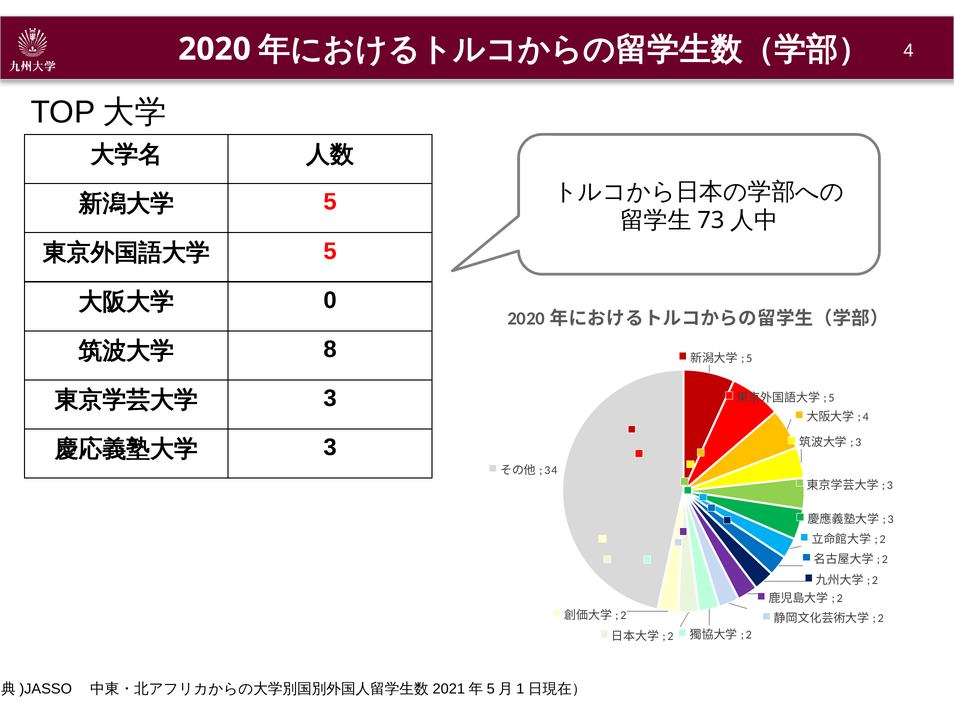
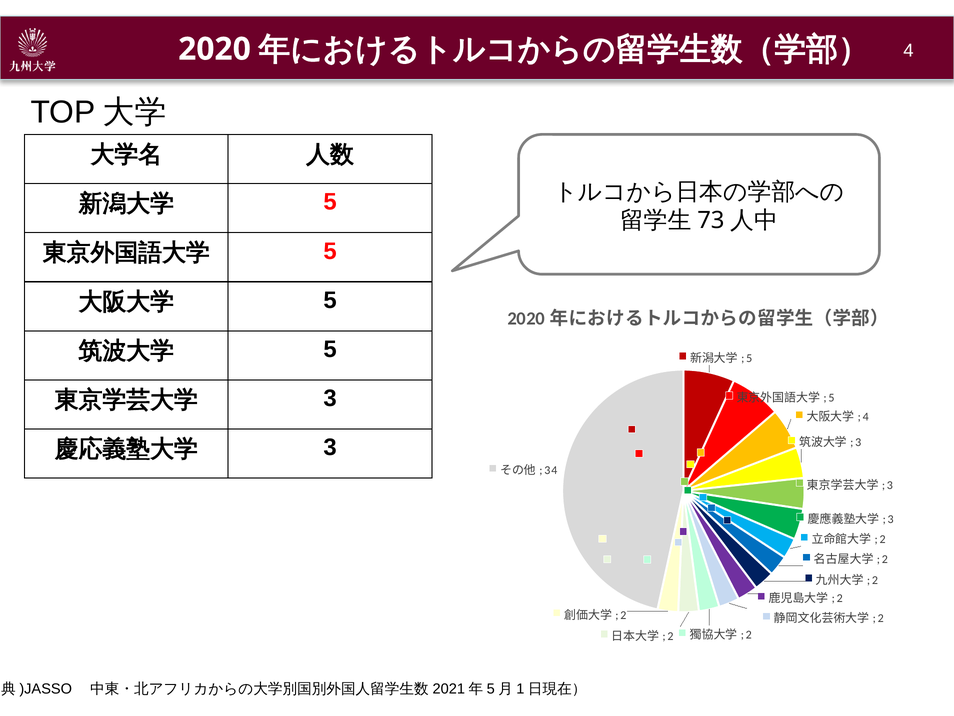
0: 0 -> 5 (330, 300)
8: 8 -> 5 (330, 349)
